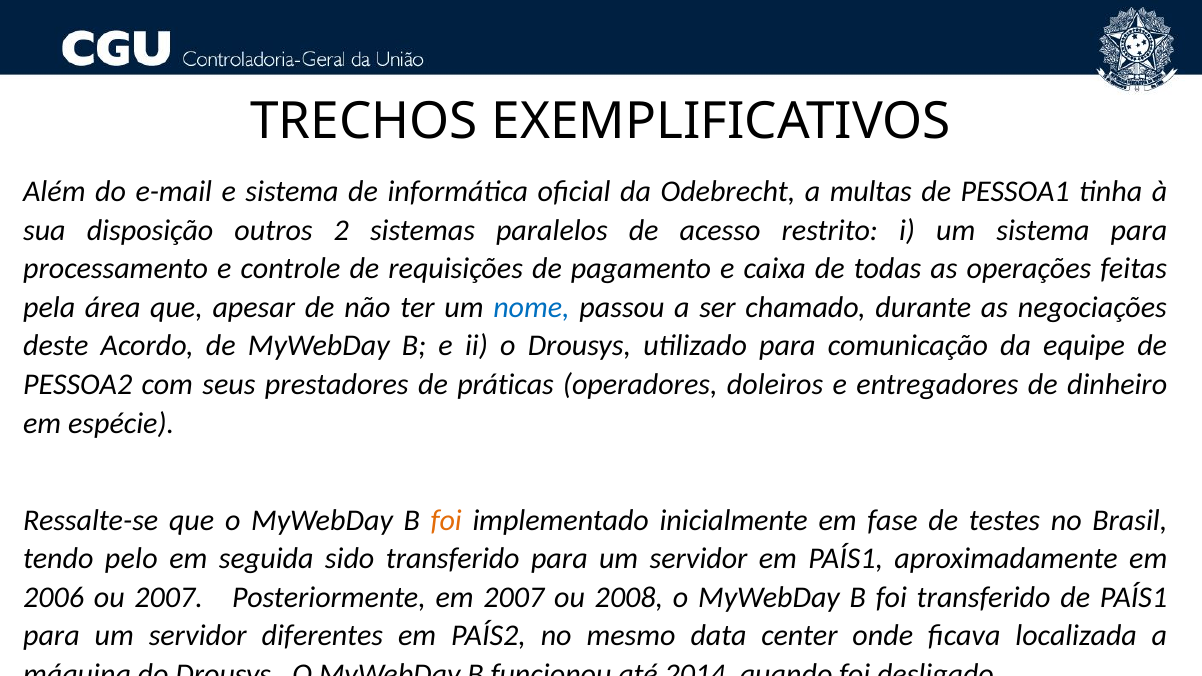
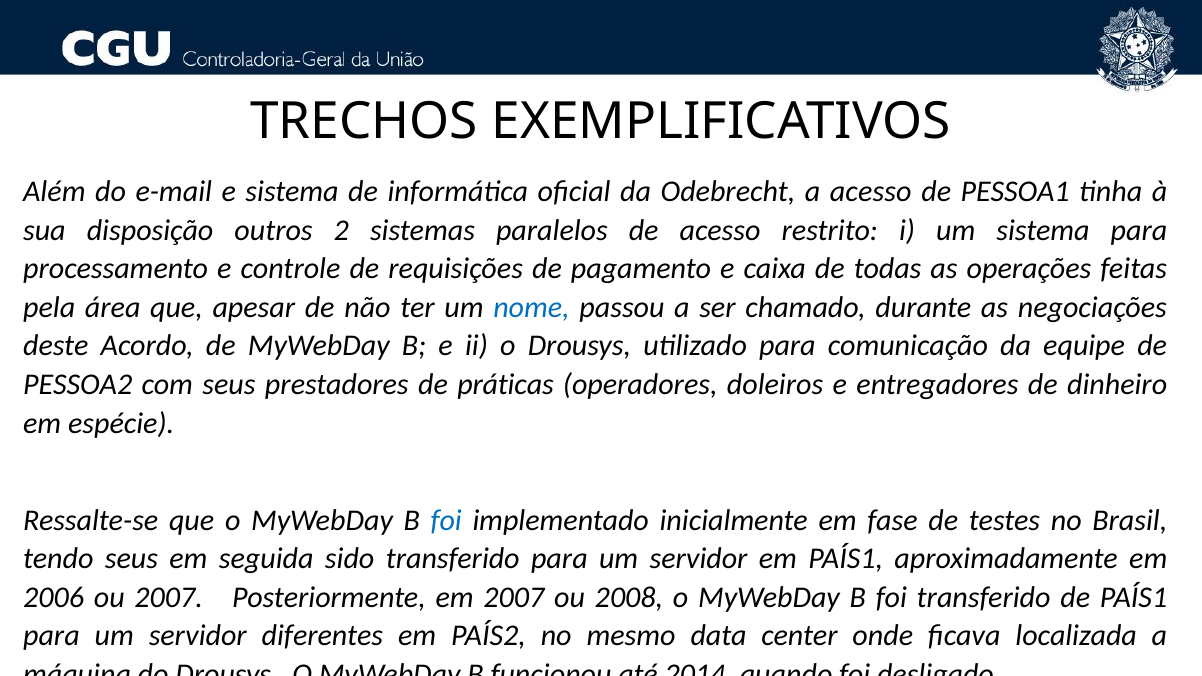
a multas: multas -> acesso (871, 192)
foi colour: orange -> blue (446, 520)
tendo pelo: pelo -> seus (131, 559)
